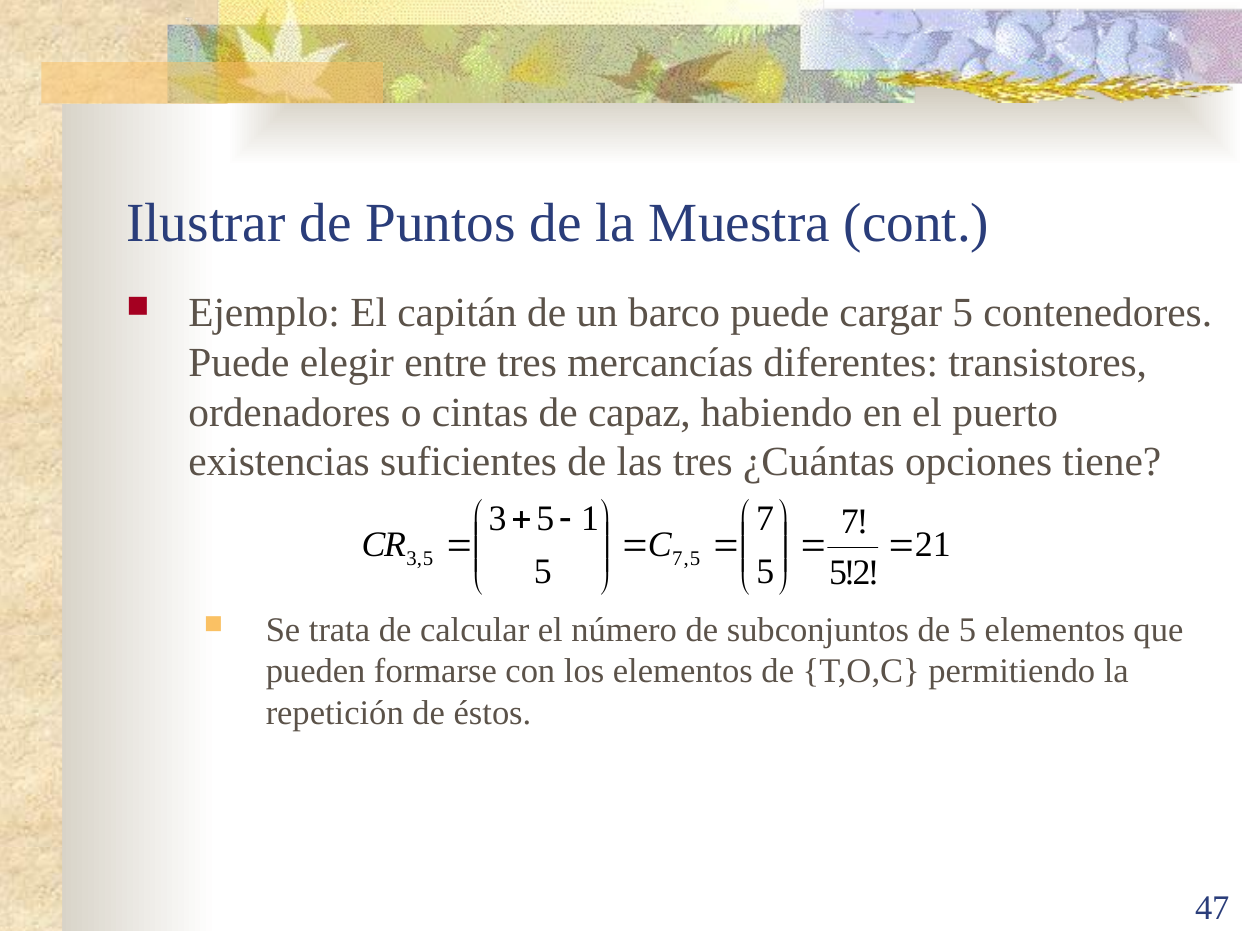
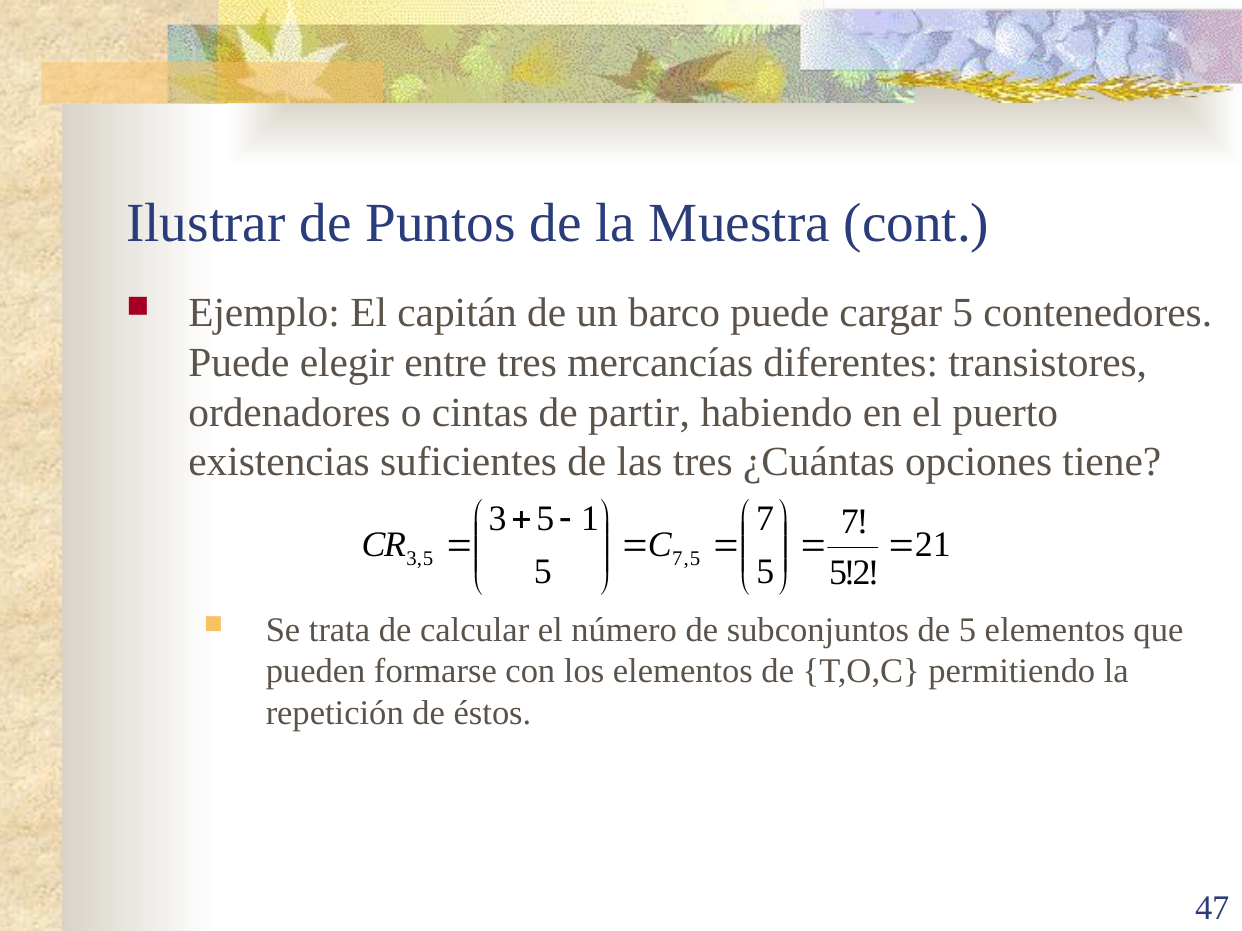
capaz: capaz -> partir (639, 413)
